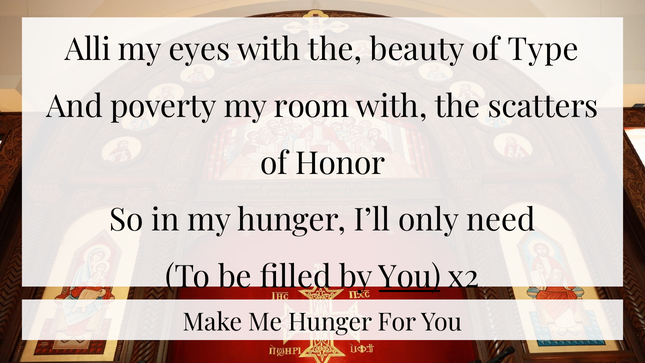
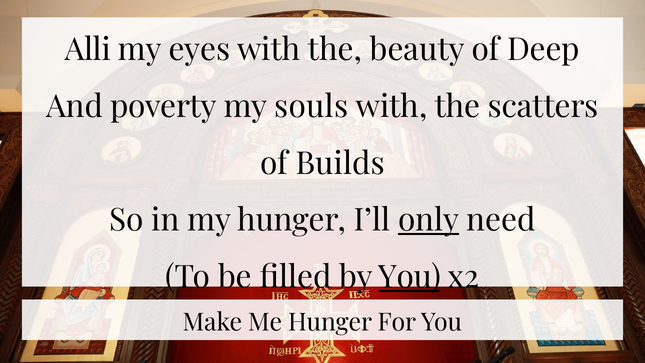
Type: Type -> Deep (544, 50)
room: room -> souls (311, 107)
Honor: Honor -> Builds (340, 164)
only underline: none -> present (429, 220)
